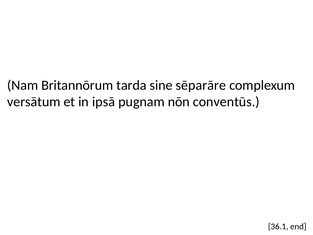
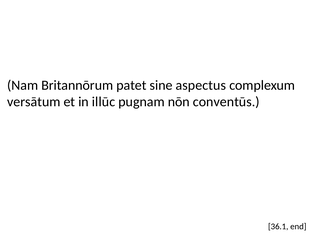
tarda: tarda -> patet (131, 85)
sēparāre: sēparāre -> aspectus (201, 85)
ipsā: ipsā -> illūc (104, 102)
